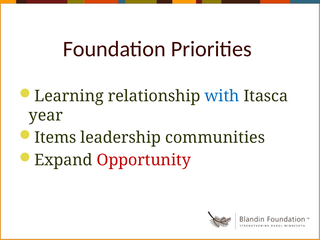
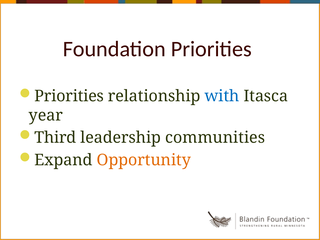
Learning: Learning -> Priorities (69, 96)
Items: Items -> Third (55, 138)
Opportunity colour: red -> orange (144, 160)
